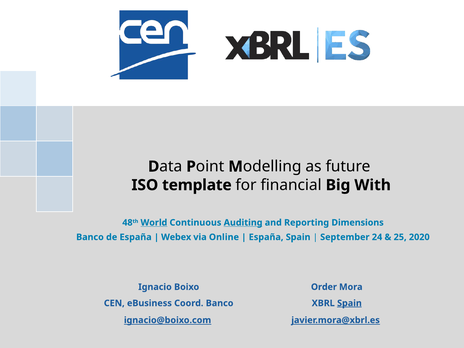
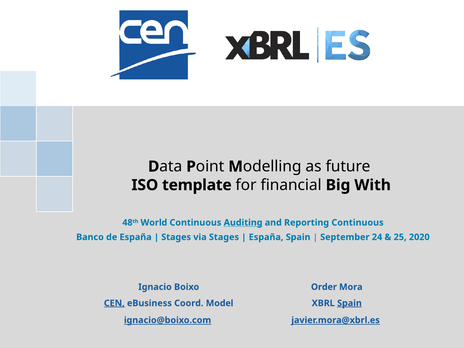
World underline: present -> none (154, 223)
Reporting Dimensions: Dimensions -> Continuous (358, 223)
Webex: Webex -> Stages (176, 237)
via Online: Online -> Stages (224, 237)
CEN underline: none -> present (114, 303)
Coord Banco: Banco -> Model (220, 303)
